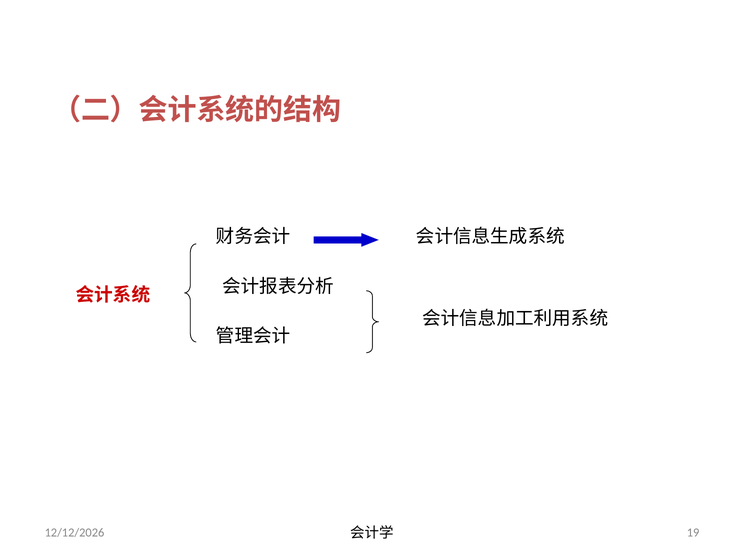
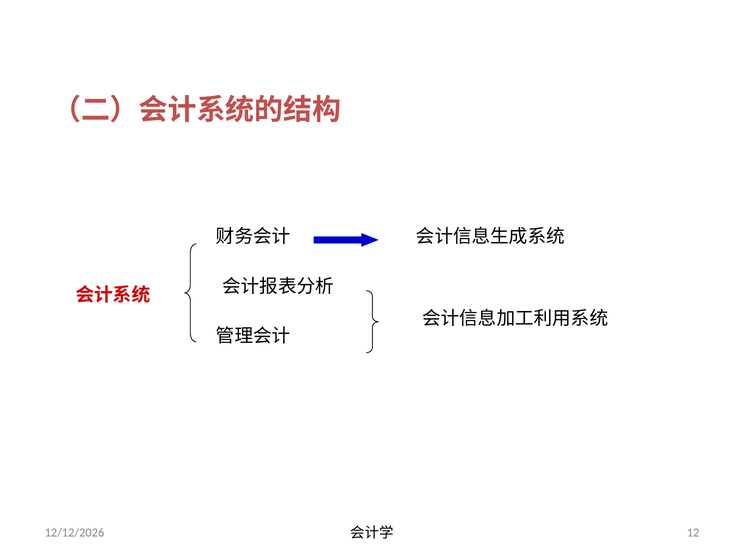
19: 19 -> 12 (693, 533)
